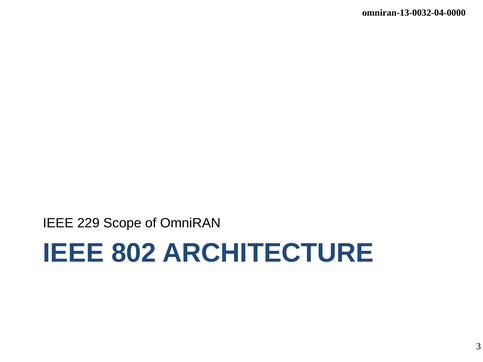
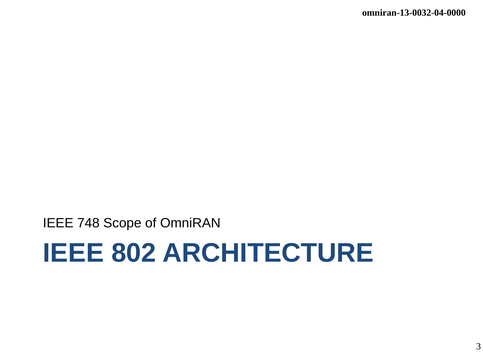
229: 229 -> 748 (88, 223)
